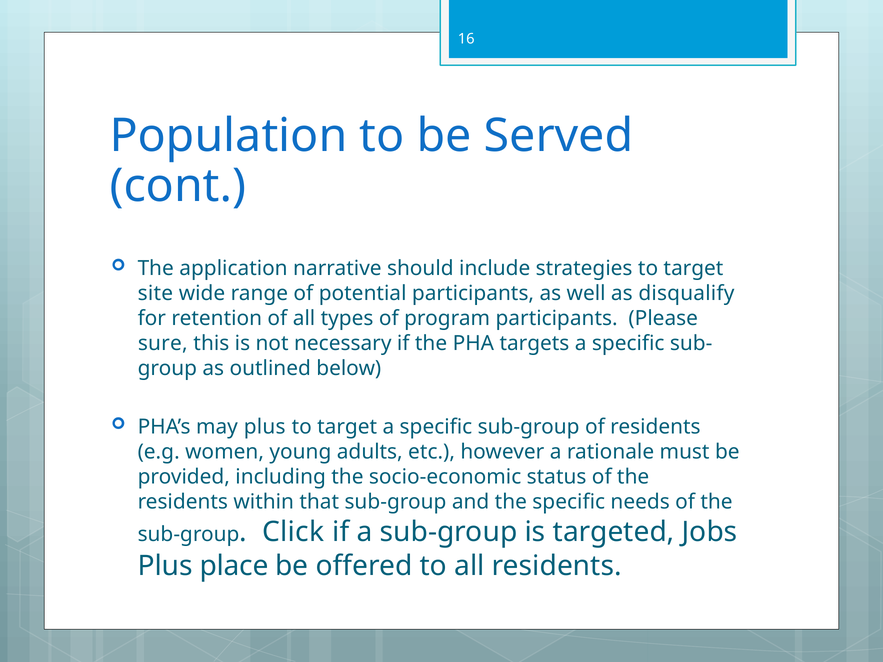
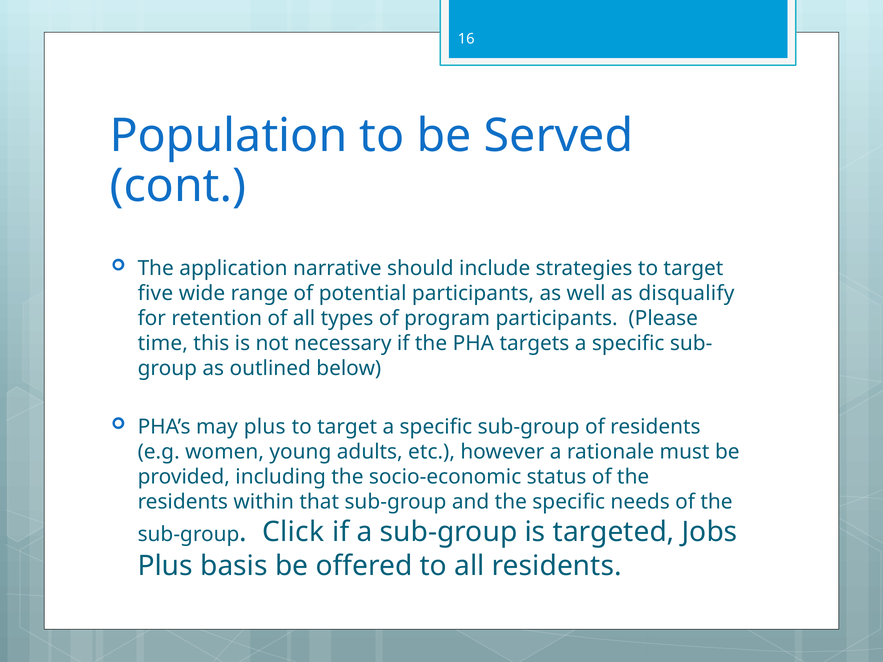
site: site -> five (155, 294)
sure: sure -> time (163, 344)
place: place -> basis (234, 566)
